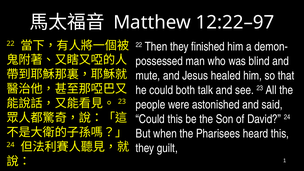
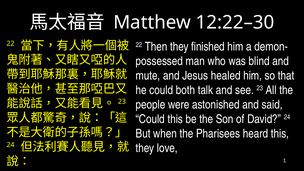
12:22–97: 12:22–97 -> 12:22–30 (235, 22)
guilt: guilt -> love (167, 148)
